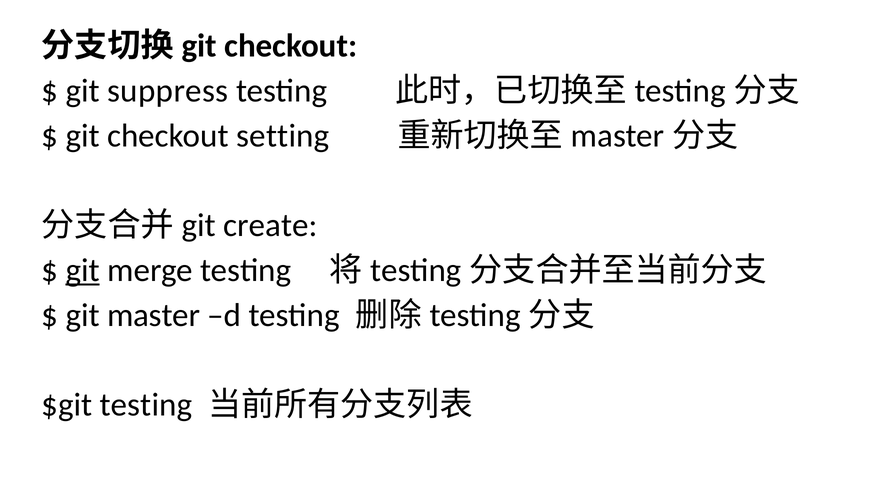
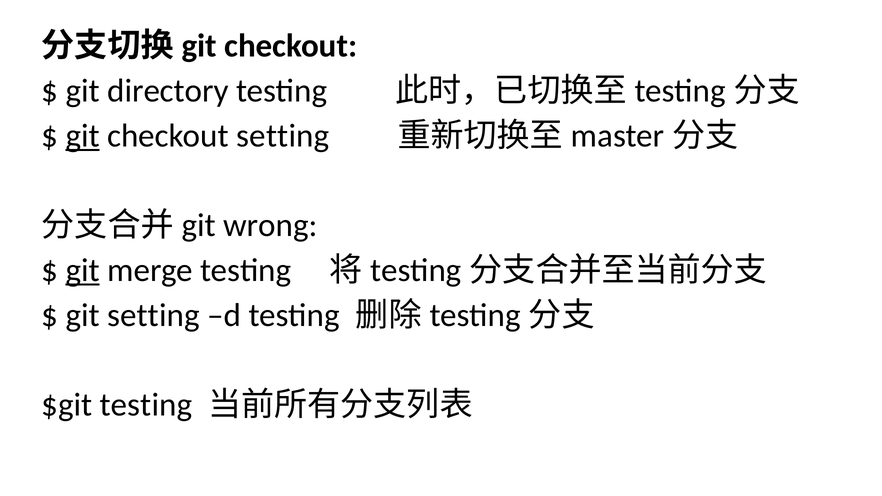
suppress: suppress -> directory (168, 91)
git underline: none -> present (83, 136)
create: create -> wrong (270, 225)
git master: master -> setting (154, 315)
